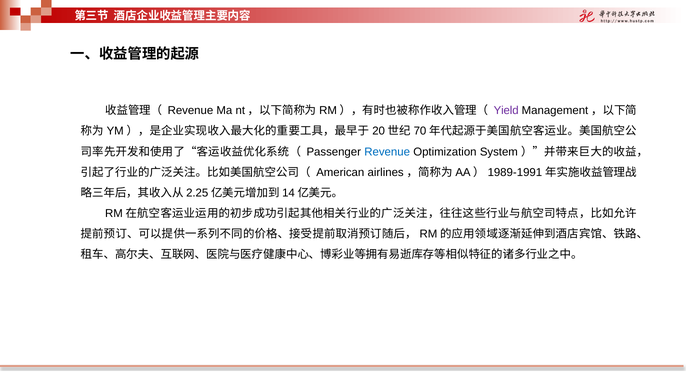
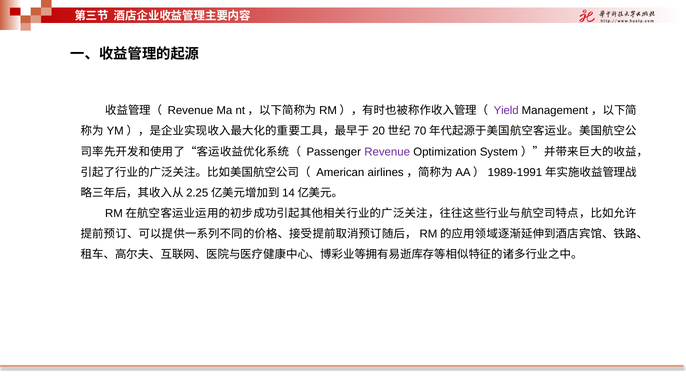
Revenue colour: blue -> purple (387, 152)
